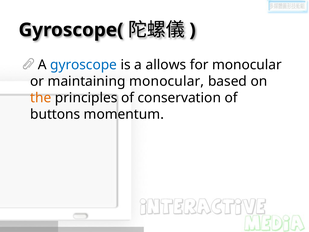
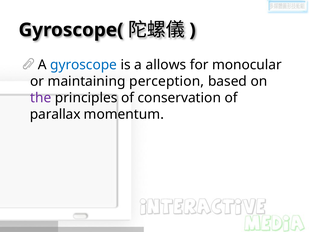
maintaining monocular: monocular -> perception (167, 81)
the colour: orange -> purple (41, 98)
buttons: buttons -> parallax (55, 114)
